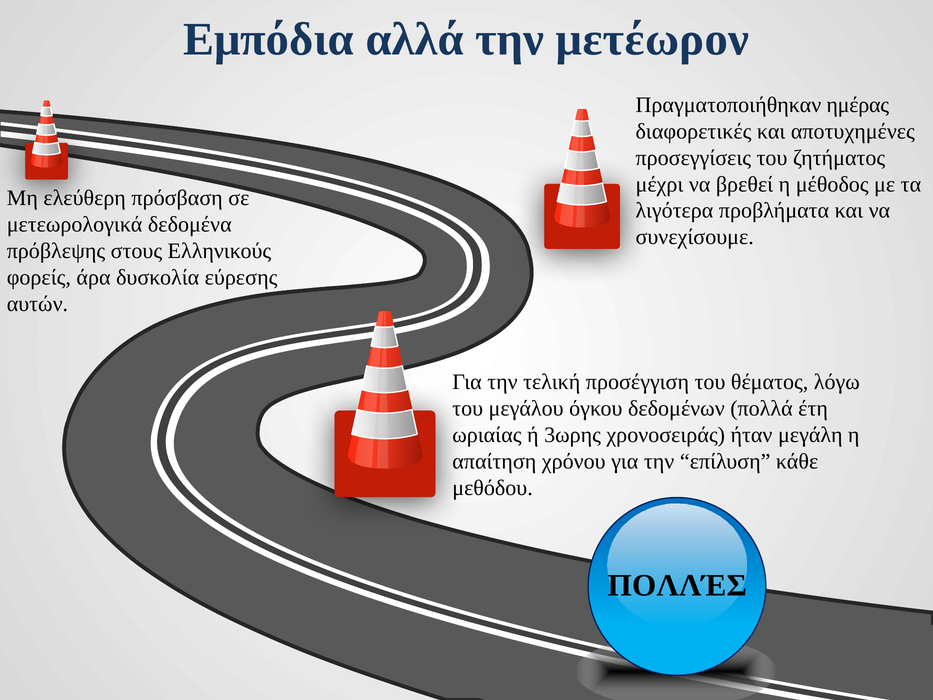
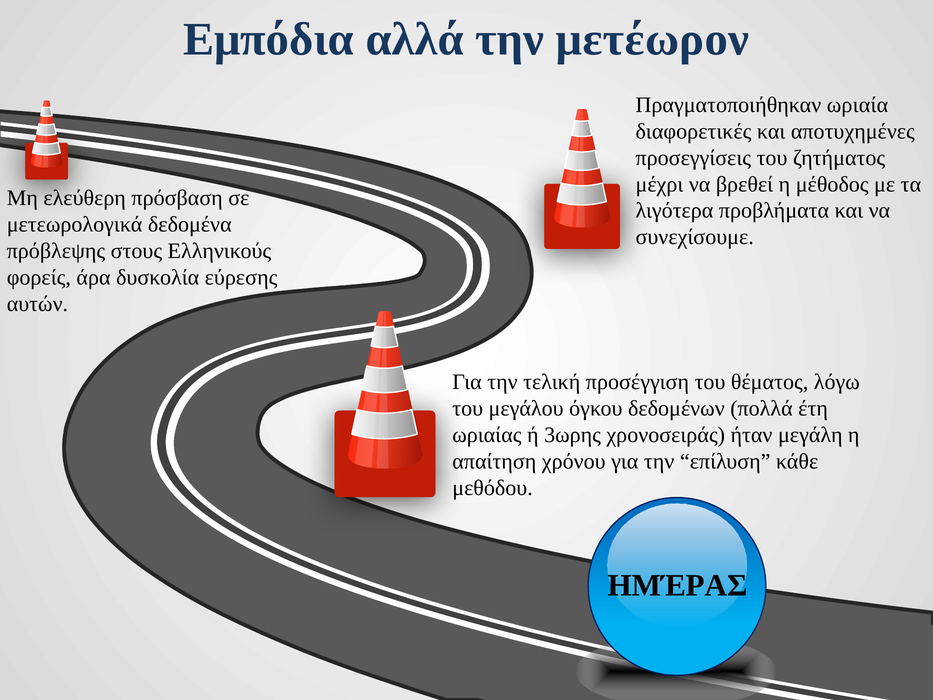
ημέρας: ημέρας -> ωριαία (858, 105)
ΠΟΛΛΈΣ: ΠΟΛΛΈΣ -> ΗΜΈΡΑΣ (678, 585)
